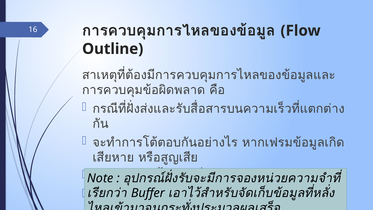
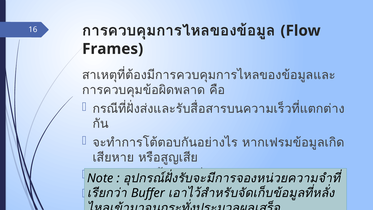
Outline: Outline -> Frames (113, 49)
